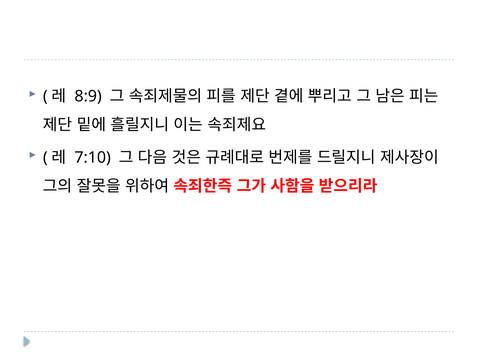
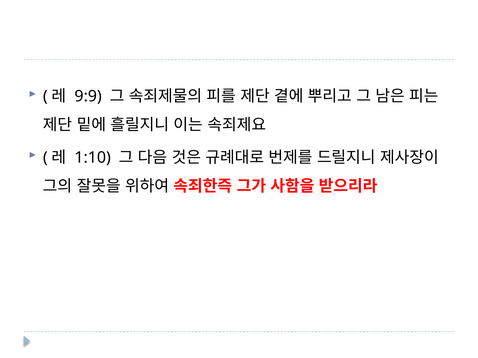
8:9: 8:9 -> 9:9 (88, 96)
7:10: 7:10 -> 1:10 (93, 158)
